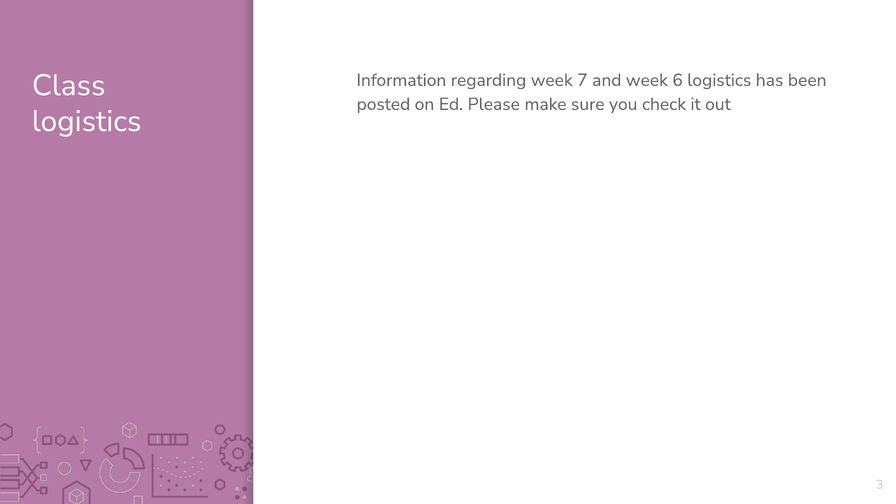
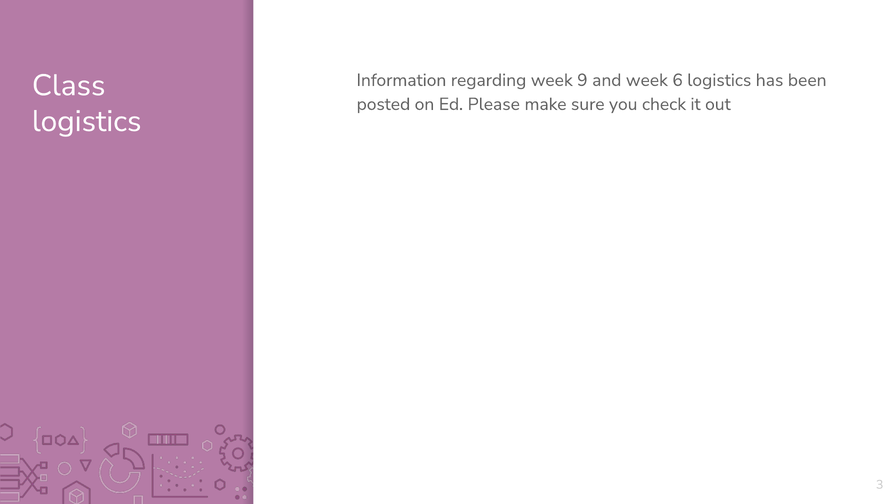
7: 7 -> 9 (582, 80)
